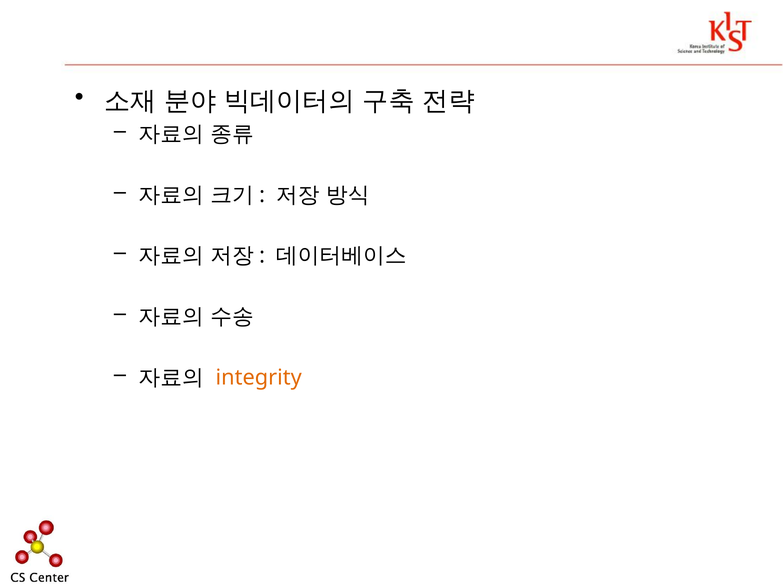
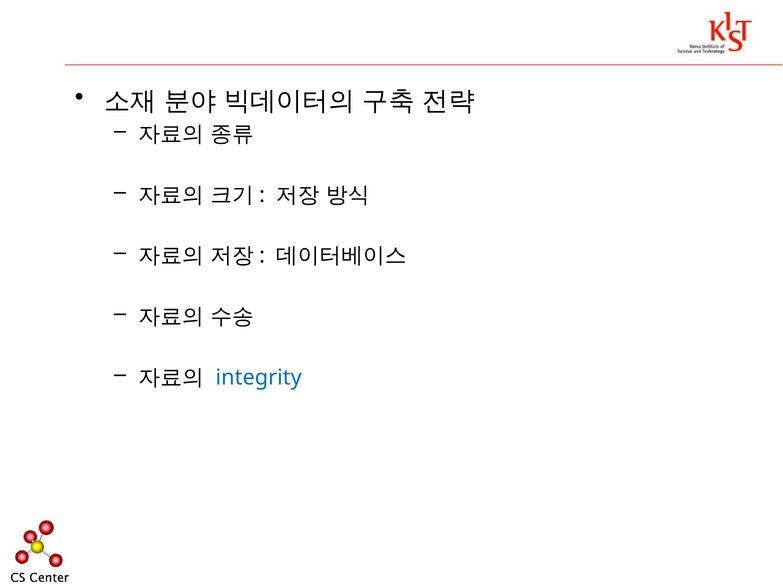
integrity colour: orange -> blue (259, 378)
